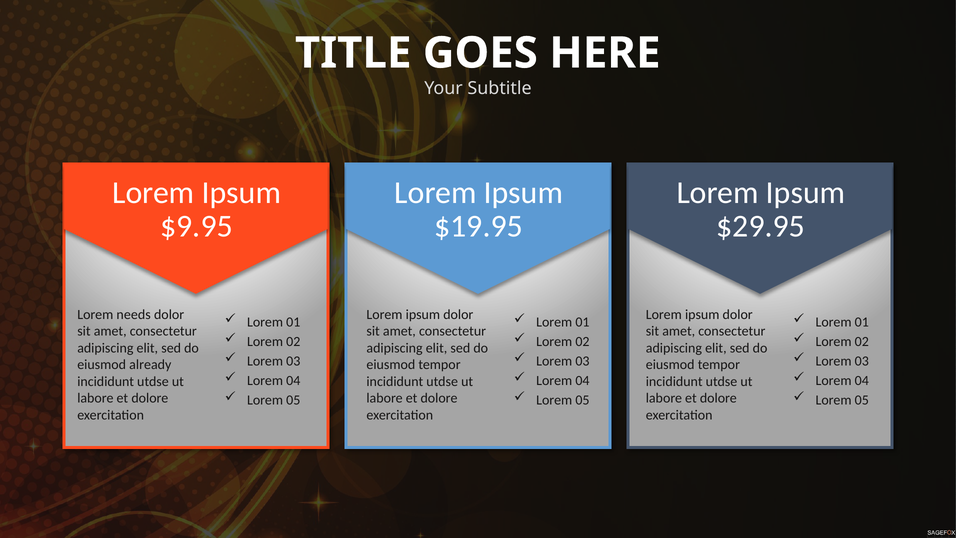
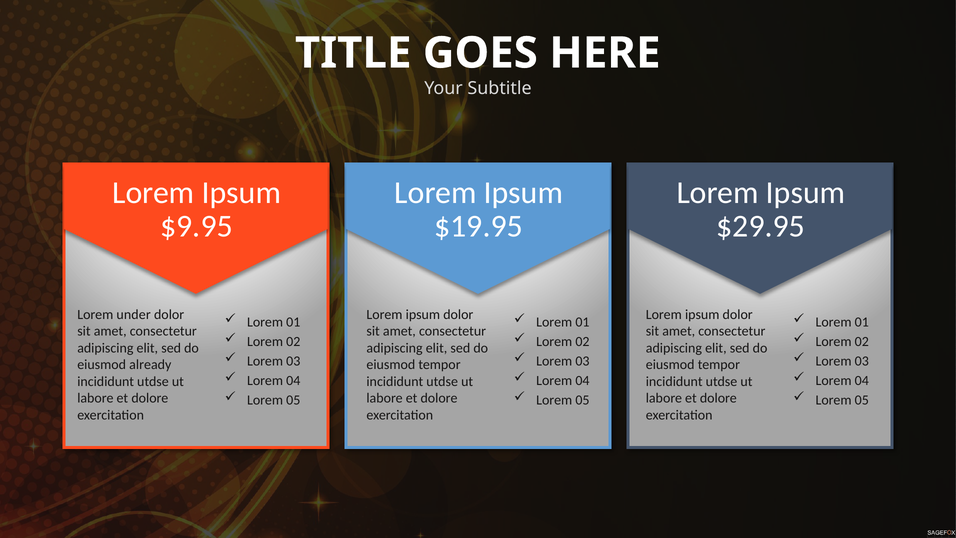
needs: needs -> under (134, 314)
